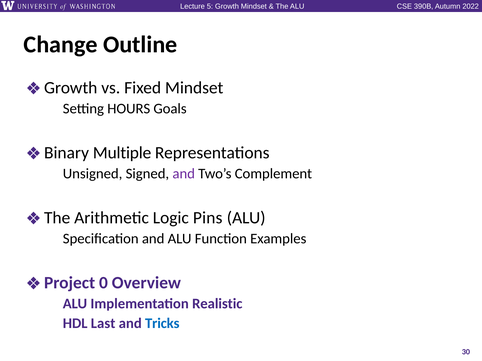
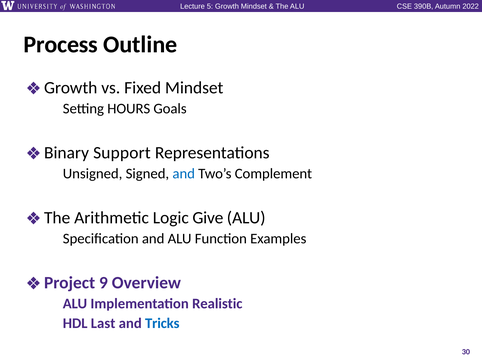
Change: Change -> Process (61, 45)
Multiple: Multiple -> Support (122, 153)
and colour: purple -> blue (184, 174)
Pins: Pins -> Give (208, 218)
0: 0 -> 9 (103, 283)
